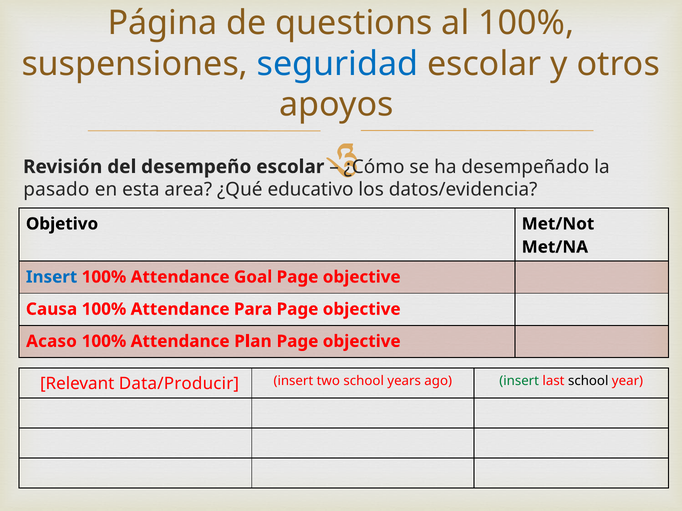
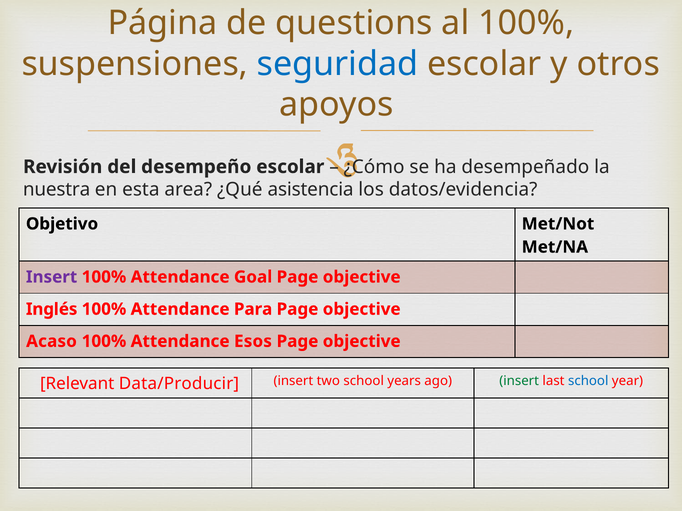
pasado: pasado -> nuestra (57, 190)
educativo: educativo -> asistencia (311, 190)
Insert colour: blue -> purple (52, 277)
Causa: Causa -> Inglés (52, 309)
Plan: Plan -> Esos (253, 342)
school colour: black -> blue (588, 381)
